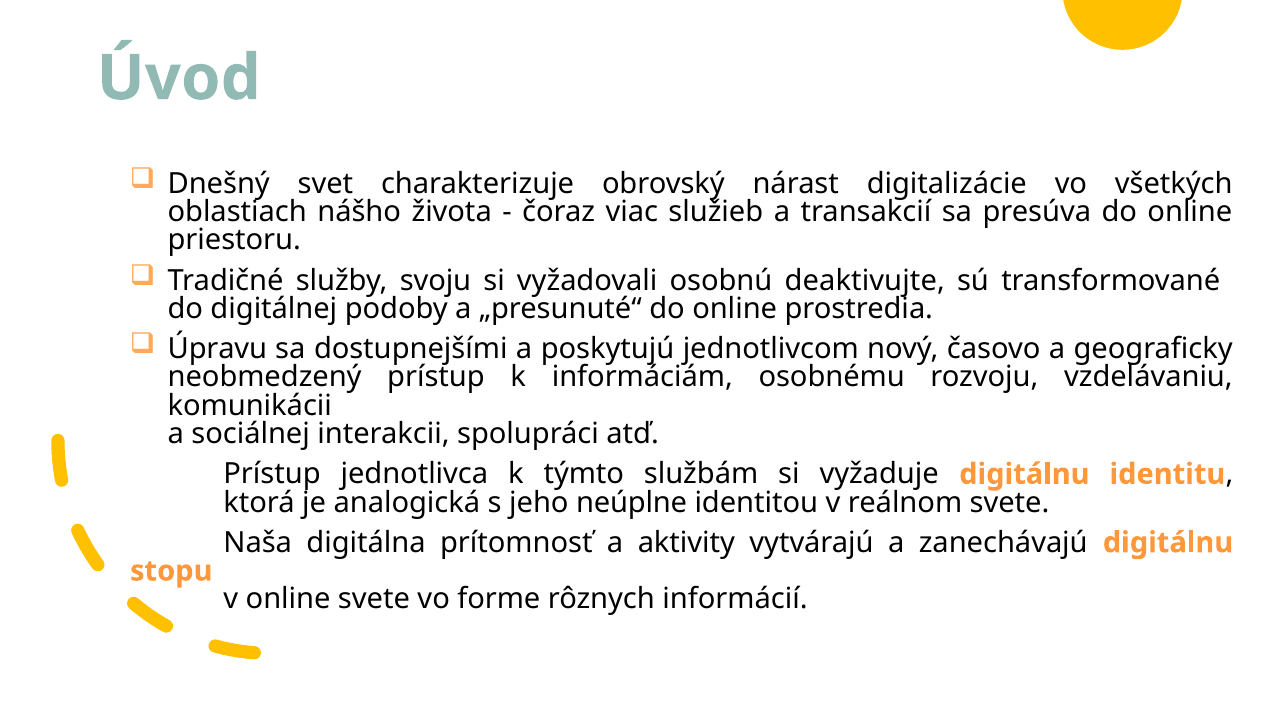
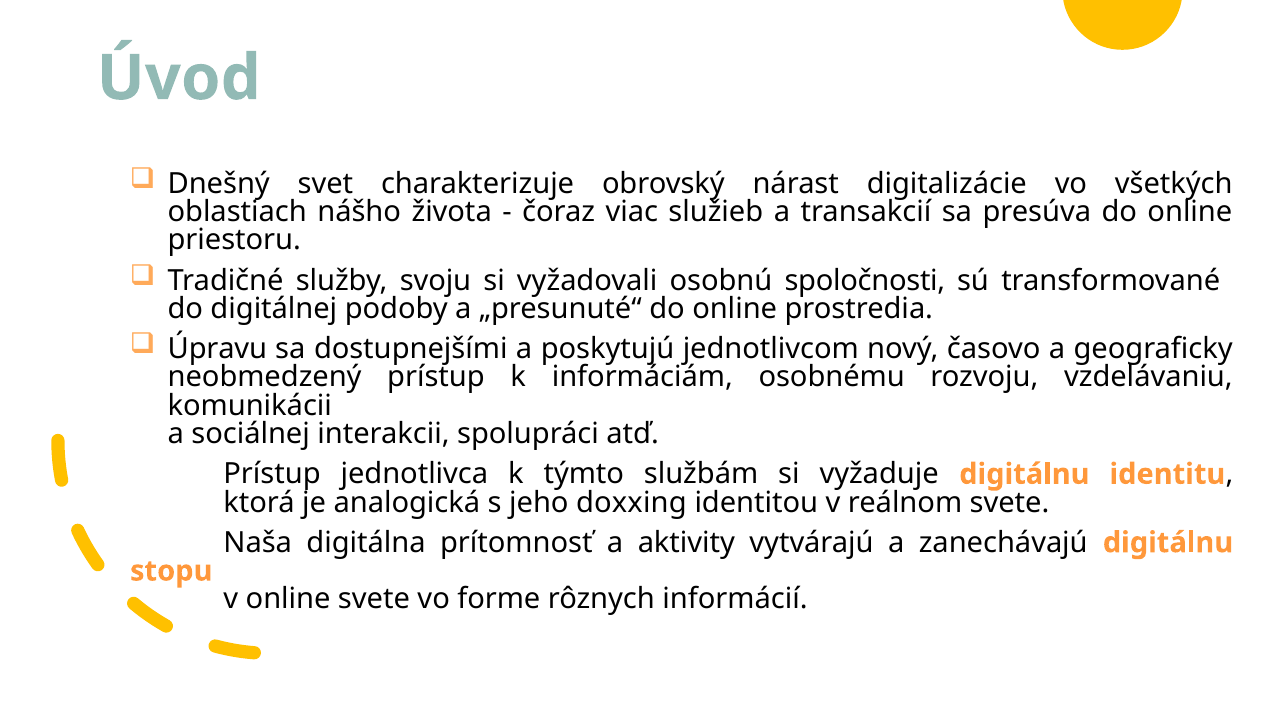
deaktivujte: deaktivujte -> spoločnosti (865, 280)
neúplne: neúplne -> doxxing (631, 502)
